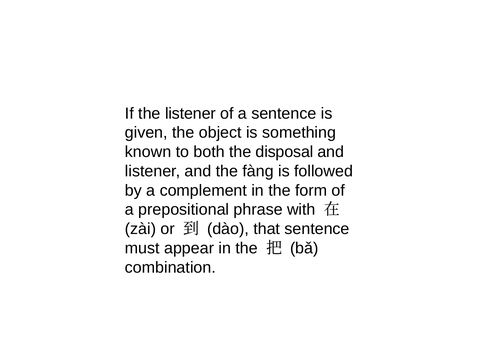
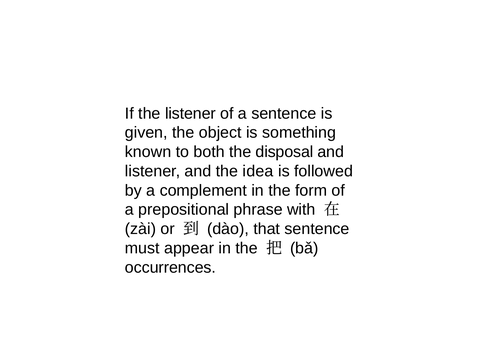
fàng: fàng -> idea (258, 171)
combination: combination -> occurrences (170, 267)
